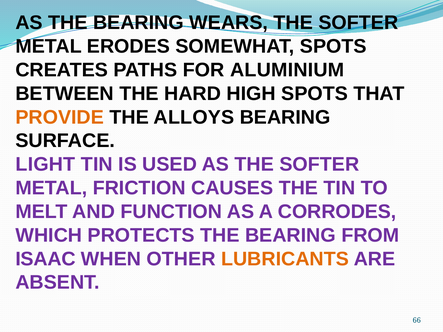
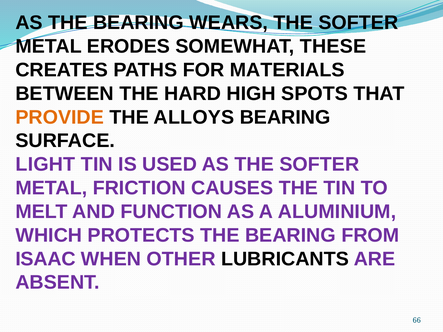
SOMEWHAT SPOTS: SPOTS -> THESE (333, 46)
ALUMINIUM: ALUMINIUM -> MATERIALS (287, 70)
CORRODES: CORRODES -> ALUMINIUM (337, 212)
LUBRICANTS colour: orange -> black (285, 259)
